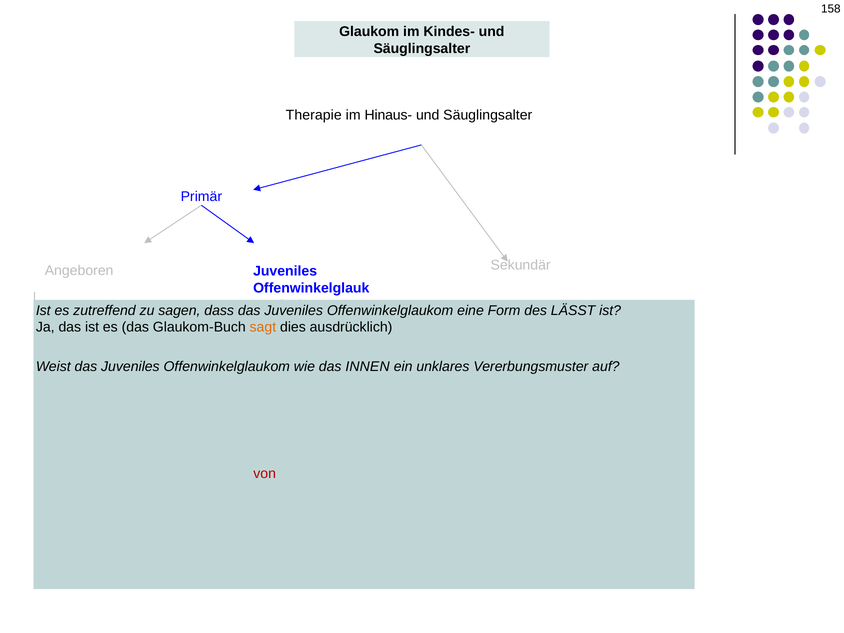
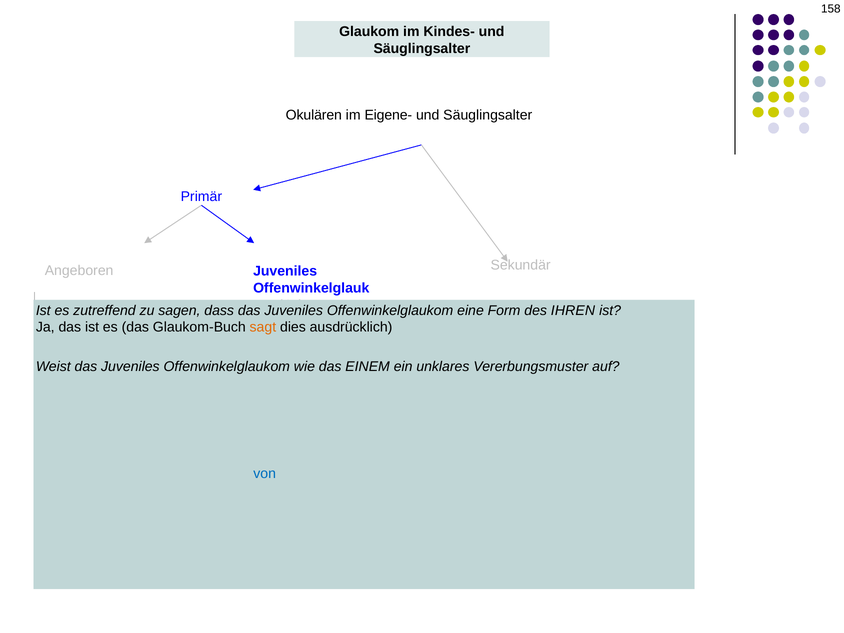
Therapie: Therapie -> Okulären (314, 115)
Hinaus-: Hinaus- -> Eigene- (388, 115)
LÄSST: LÄSST -> IHREN (573, 310)
INNEN: INNEN -> EINEM (368, 367)
von colour: red -> blue (265, 474)
